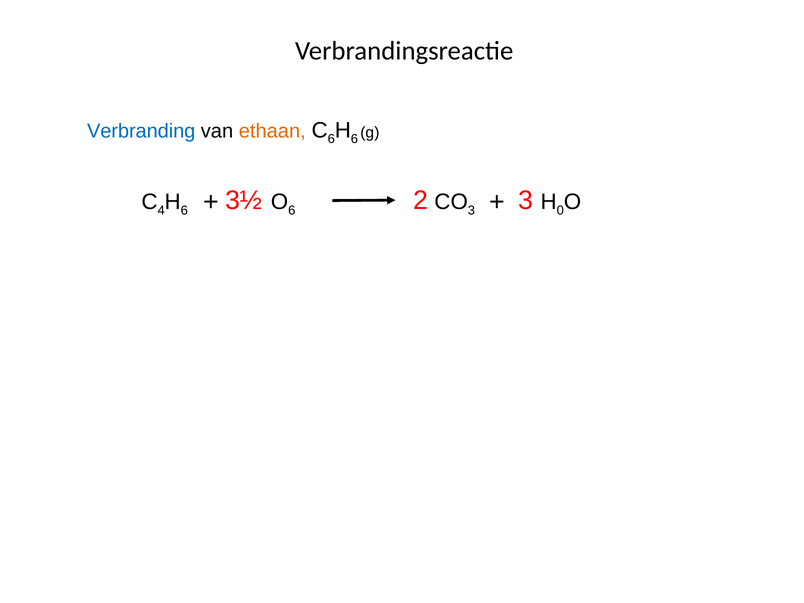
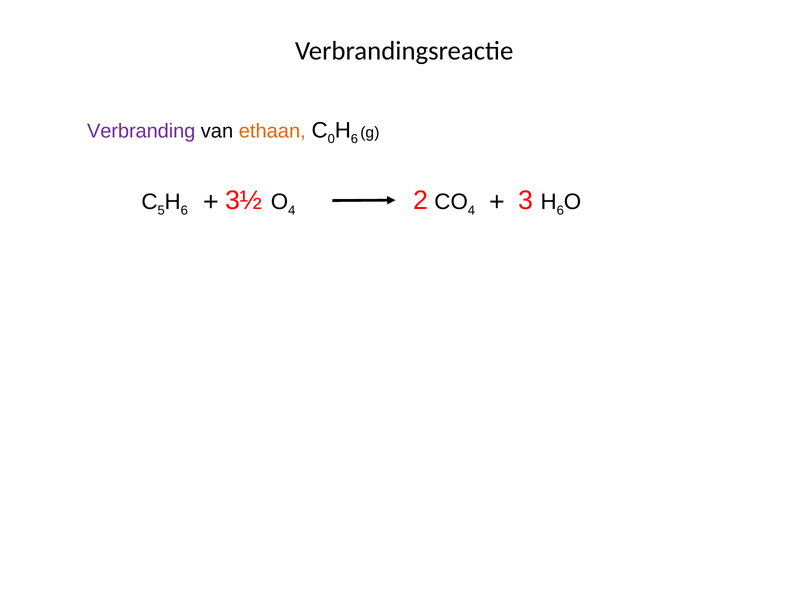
Verbranding colour: blue -> purple (141, 131)
6: 6 -> 0 (331, 139)
4: 4 -> 5 (161, 211)
6: 6 -> 4 (292, 211)
3: 3 -> 4 (471, 211)
0: 0 -> 6 (560, 211)
